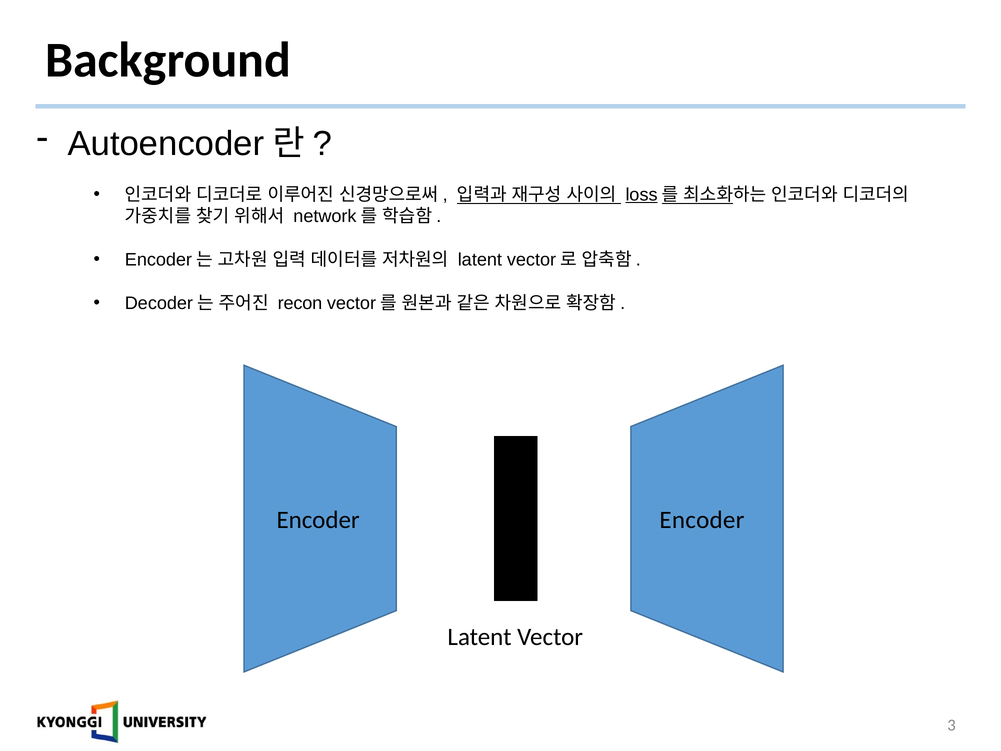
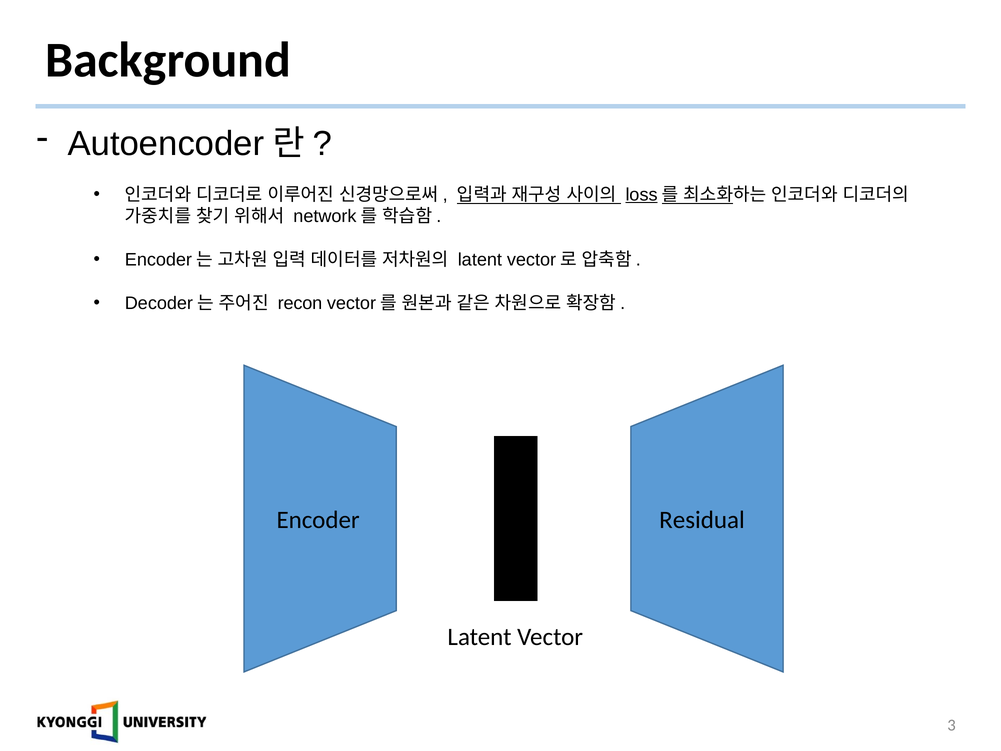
Encoder Encoder: Encoder -> Residual (702, 520)
